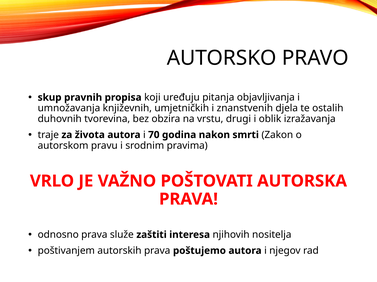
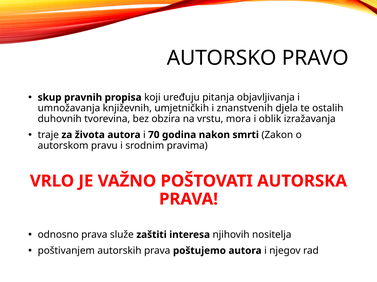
drugi: drugi -> mora (238, 119)
